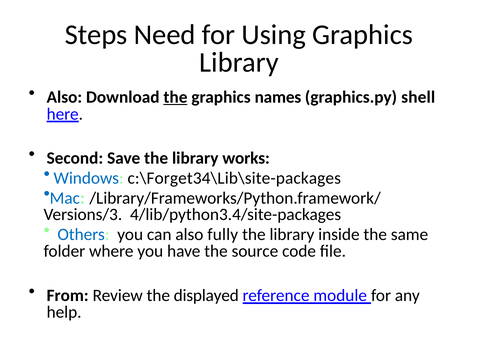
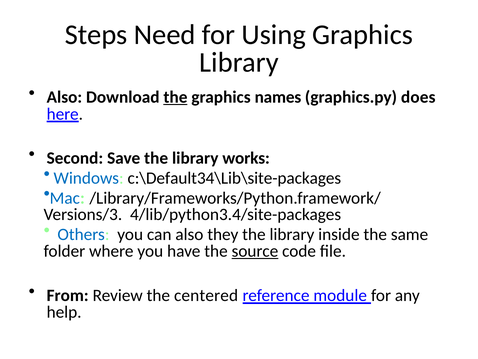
shell: shell -> does (418, 97)
c:\Forget34\Lib\site-packages: c:\Forget34\Lib\site-packages -> c:\Default34\Lib\site-packages (234, 178)
fully: fully -> they (223, 234)
source underline: none -> present (255, 251)
displayed: displayed -> centered (206, 295)
